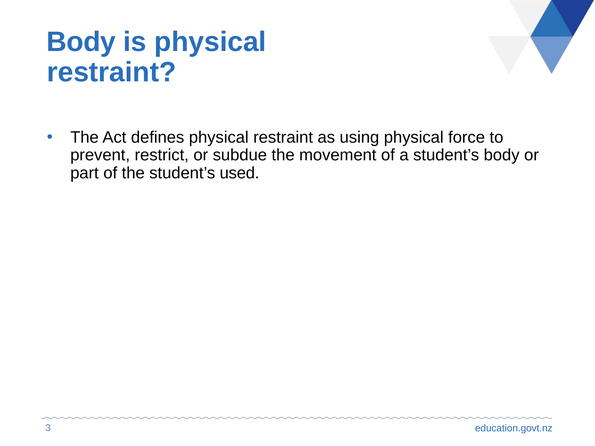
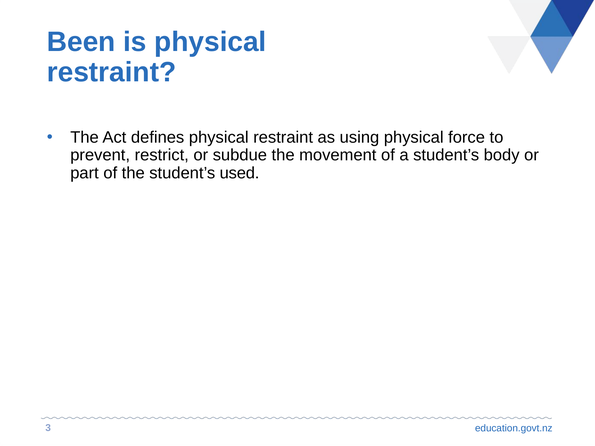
Body: Body -> Been (81, 42)
